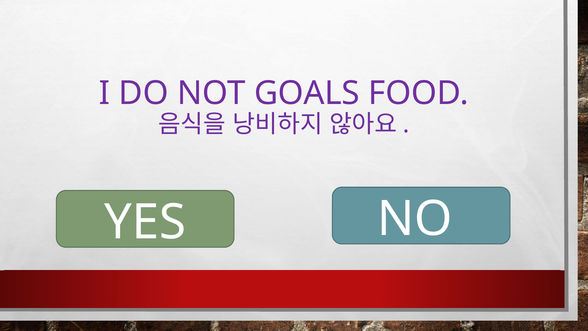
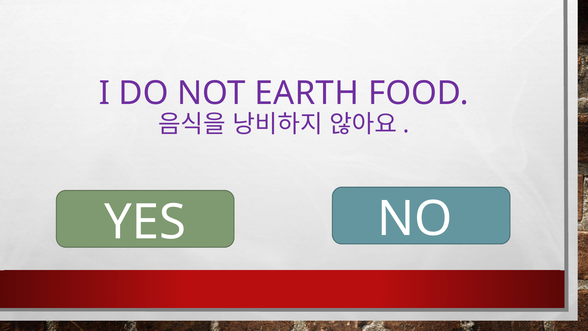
GOALS: GOALS -> EARTH (307, 93)
